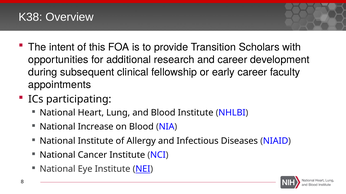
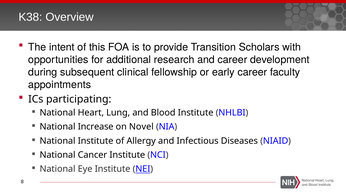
on Blood: Blood -> Novel (141, 127)
